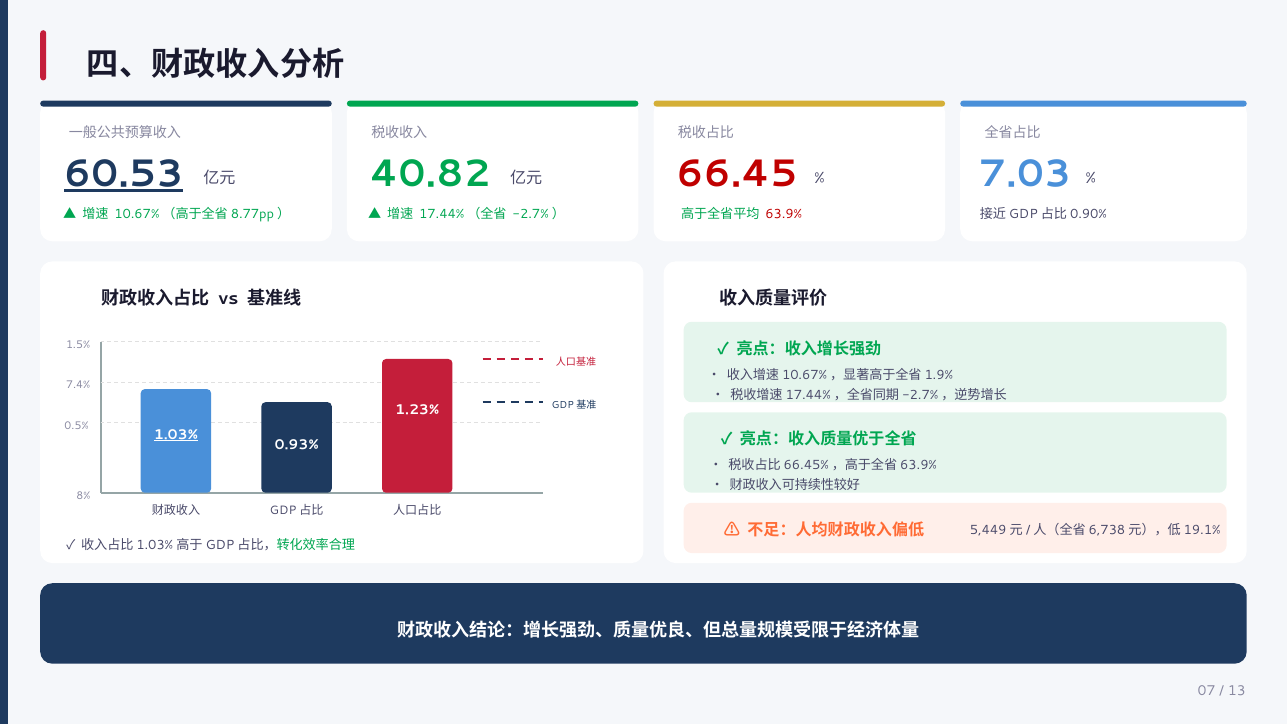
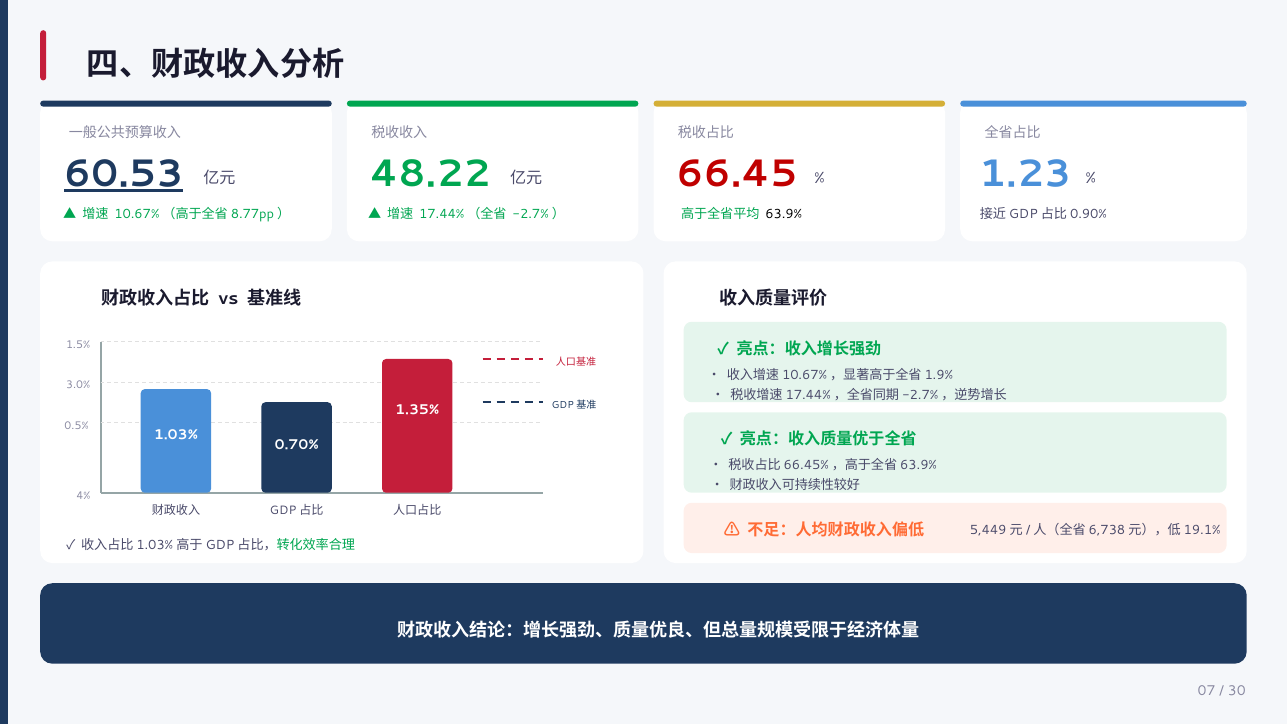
40.82: 40.82 -> 48.22 (430, 174)
7.03: 7.03 -> 1.23 (1025, 174)
63.9% colour: red -> black (784, 214)
7.4%: 7.4% -> 3.0% (78, 385)
1.23%: 1.23% -> 1.35% (417, 410)
1.03% underline: present -> none (176, 435)
0.93%: 0.93% -> 0.70% (297, 445)
8%: 8% -> 4% (84, 496)
13: 13 -> 30 (1237, 691)
